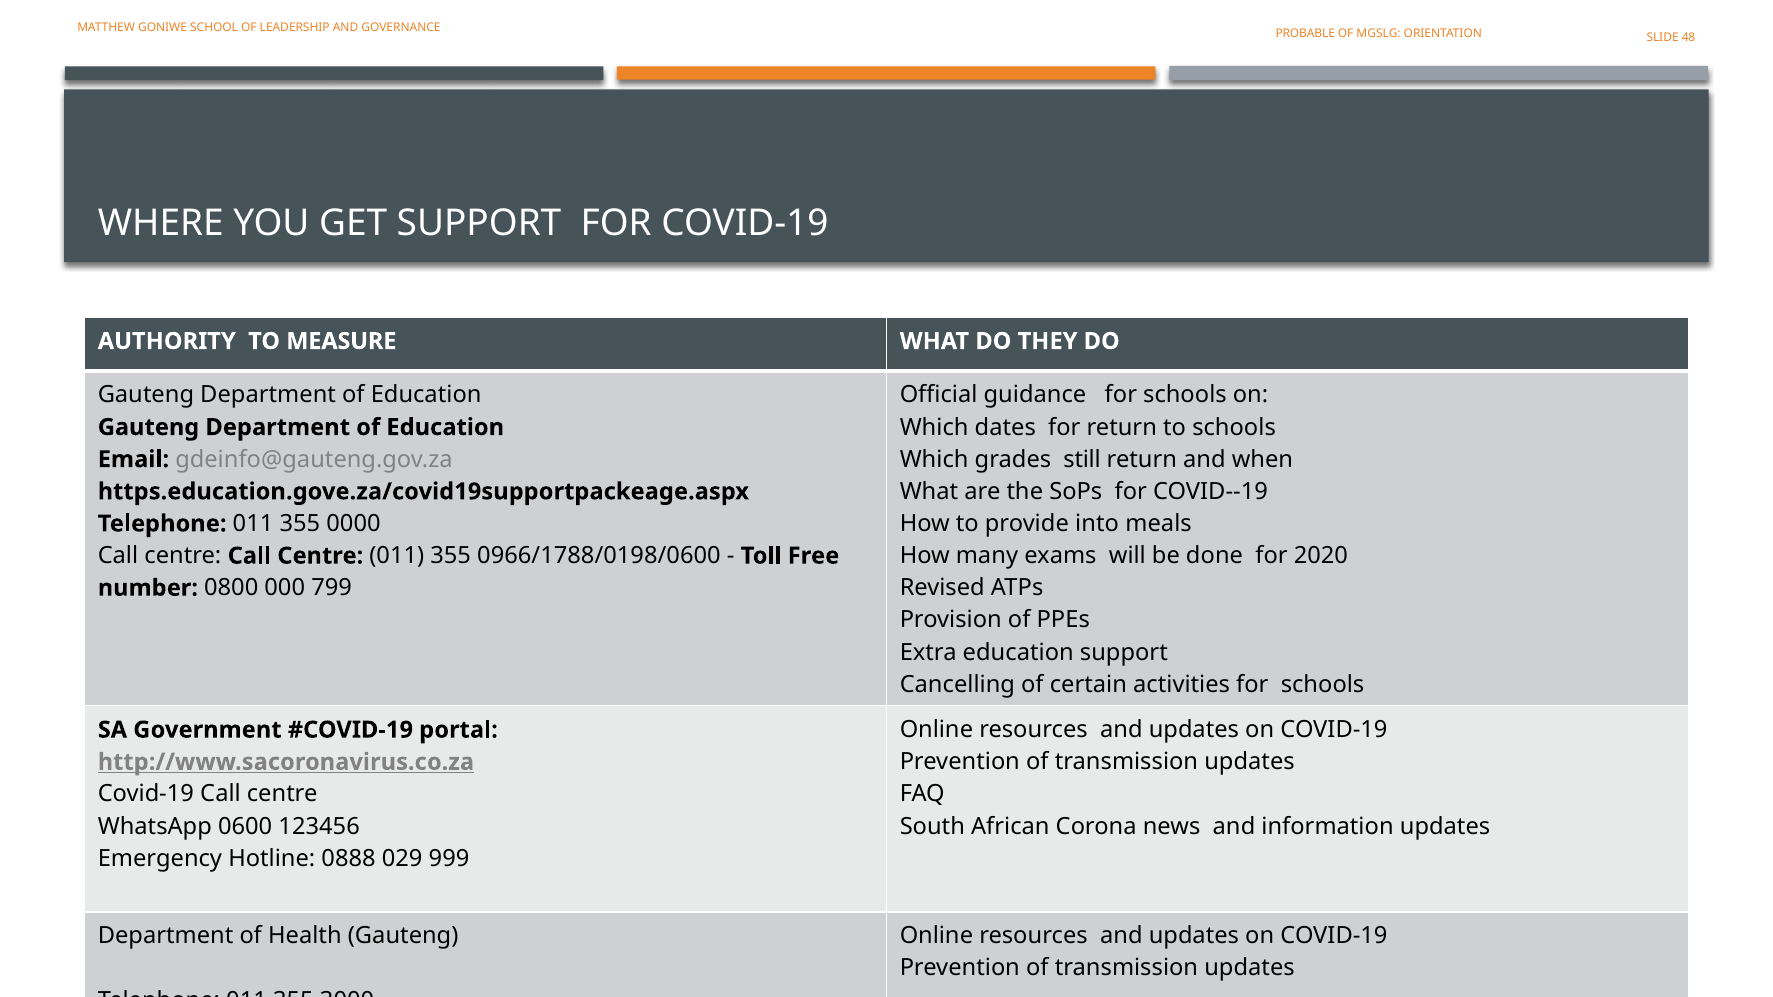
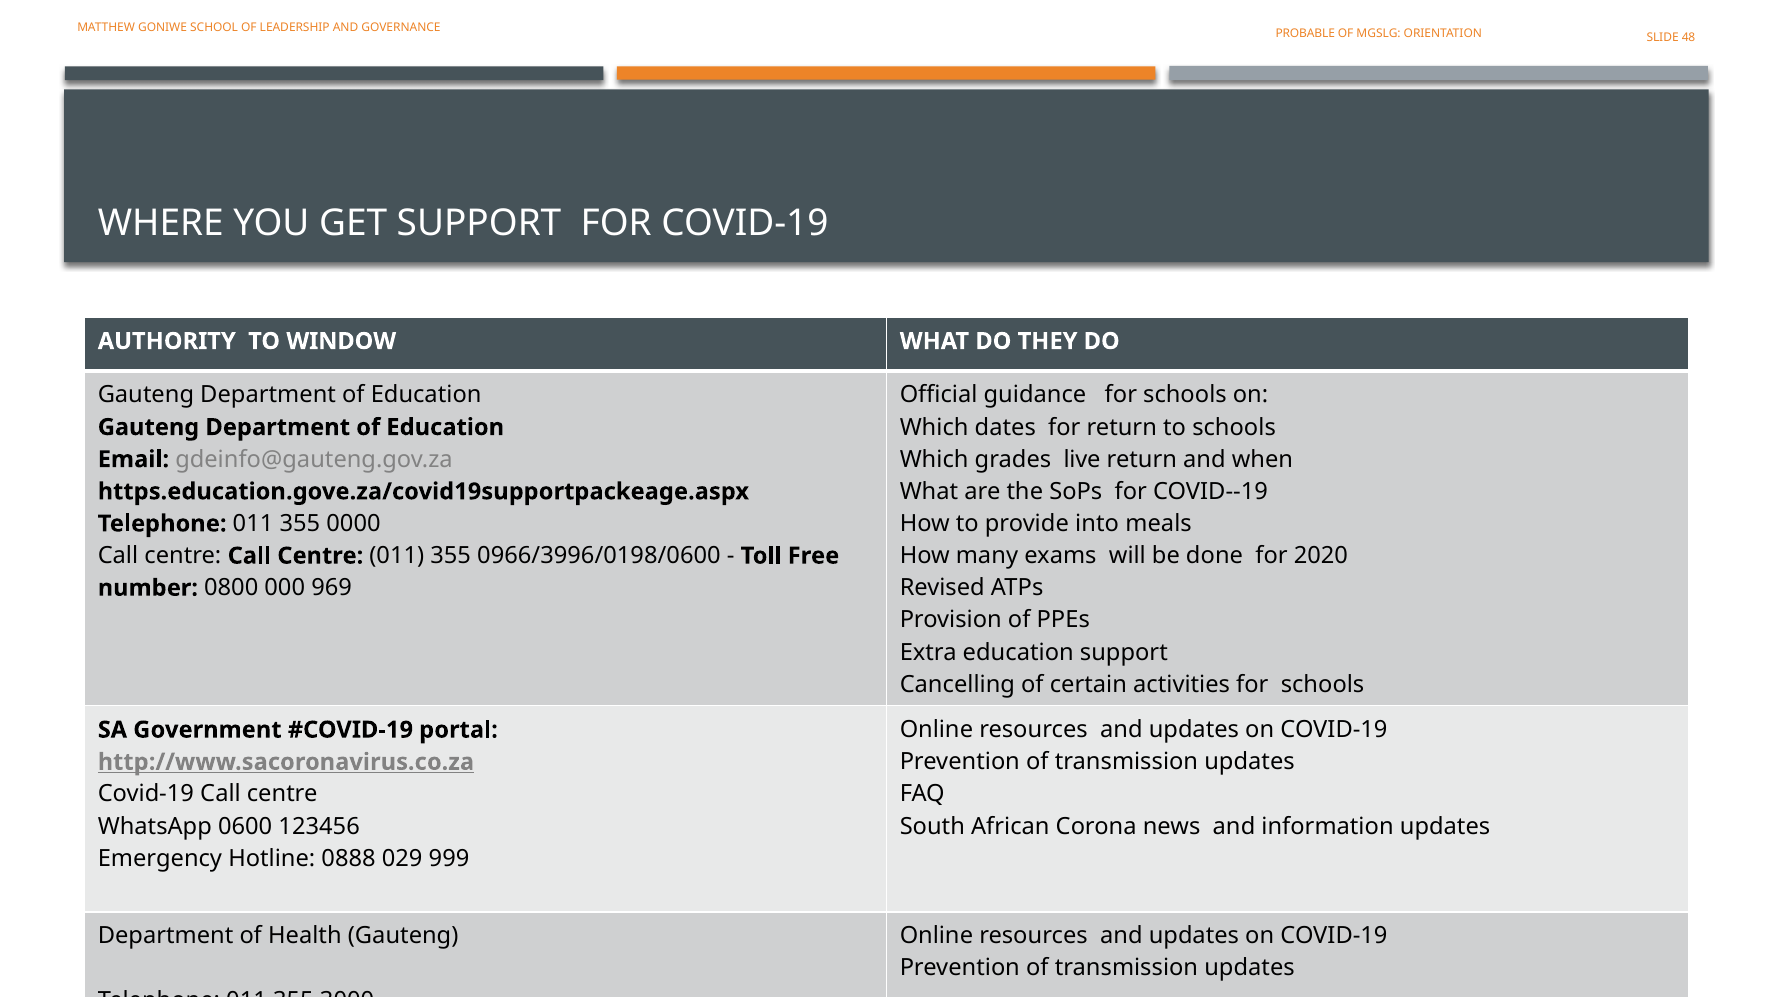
MEASURE: MEASURE -> WINDOW (341, 341)
still: still -> live (1082, 460)
0966/1788/0198/0600: 0966/1788/0198/0600 -> 0966/3996/0198/0600 (599, 556)
799: 799 -> 969 (332, 588)
